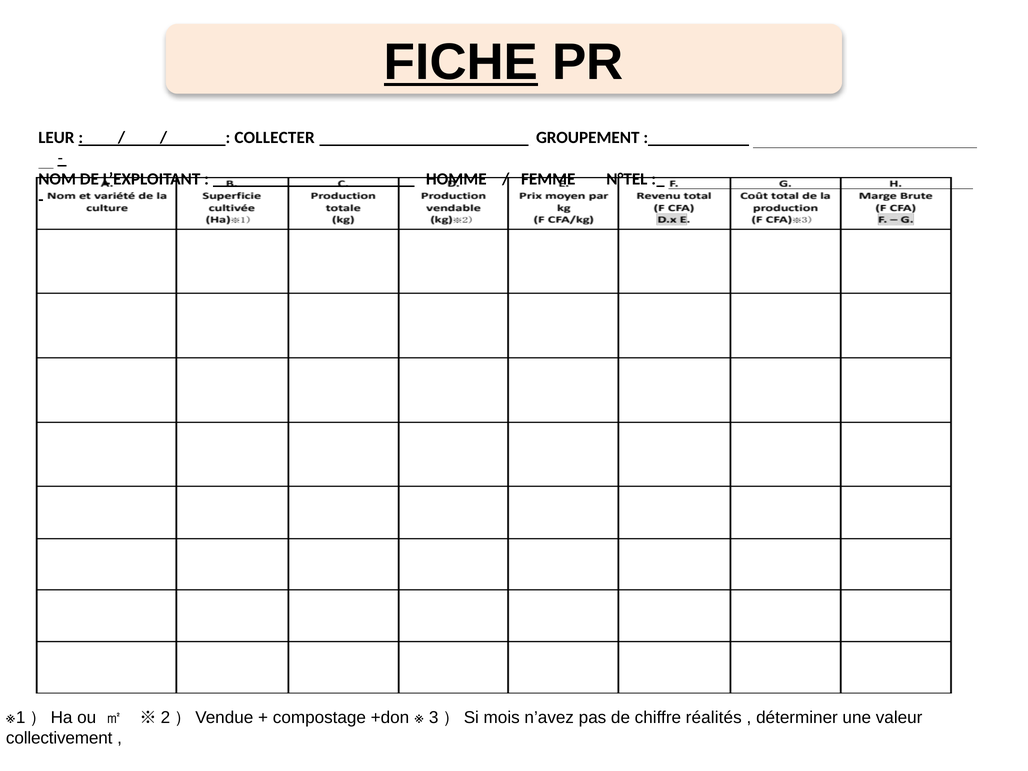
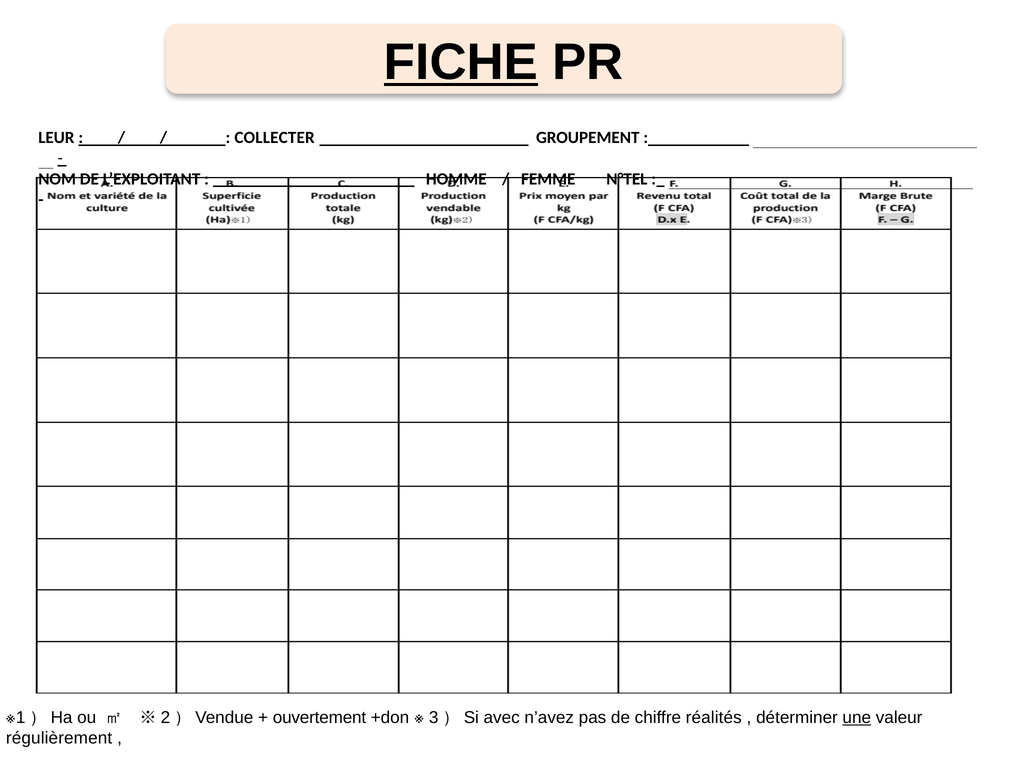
compostage: compostage -> ouvertement (319, 718)
mois: mois -> avec (502, 718)
une underline: none -> present (857, 718)
collectivement: collectivement -> régulièrement (59, 738)
